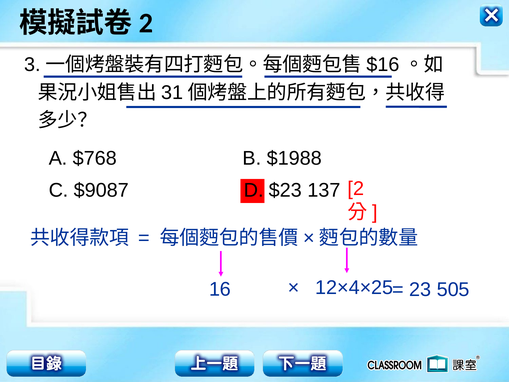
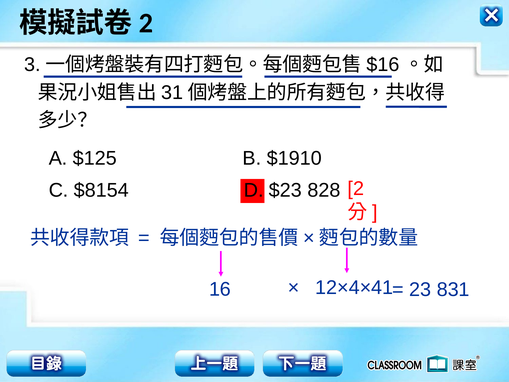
$768: $768 -> $125 (95, 158)
$1988: $1988 -> $1910 (294, 158)
$9087: $9087 -> $8154 (101, 190)
137: 137 -> 828 (324, 190)
505: 505 -> 831 (453, 289)
12×4×25: 12×4×25 -> 12×4×41 (354, 287)
